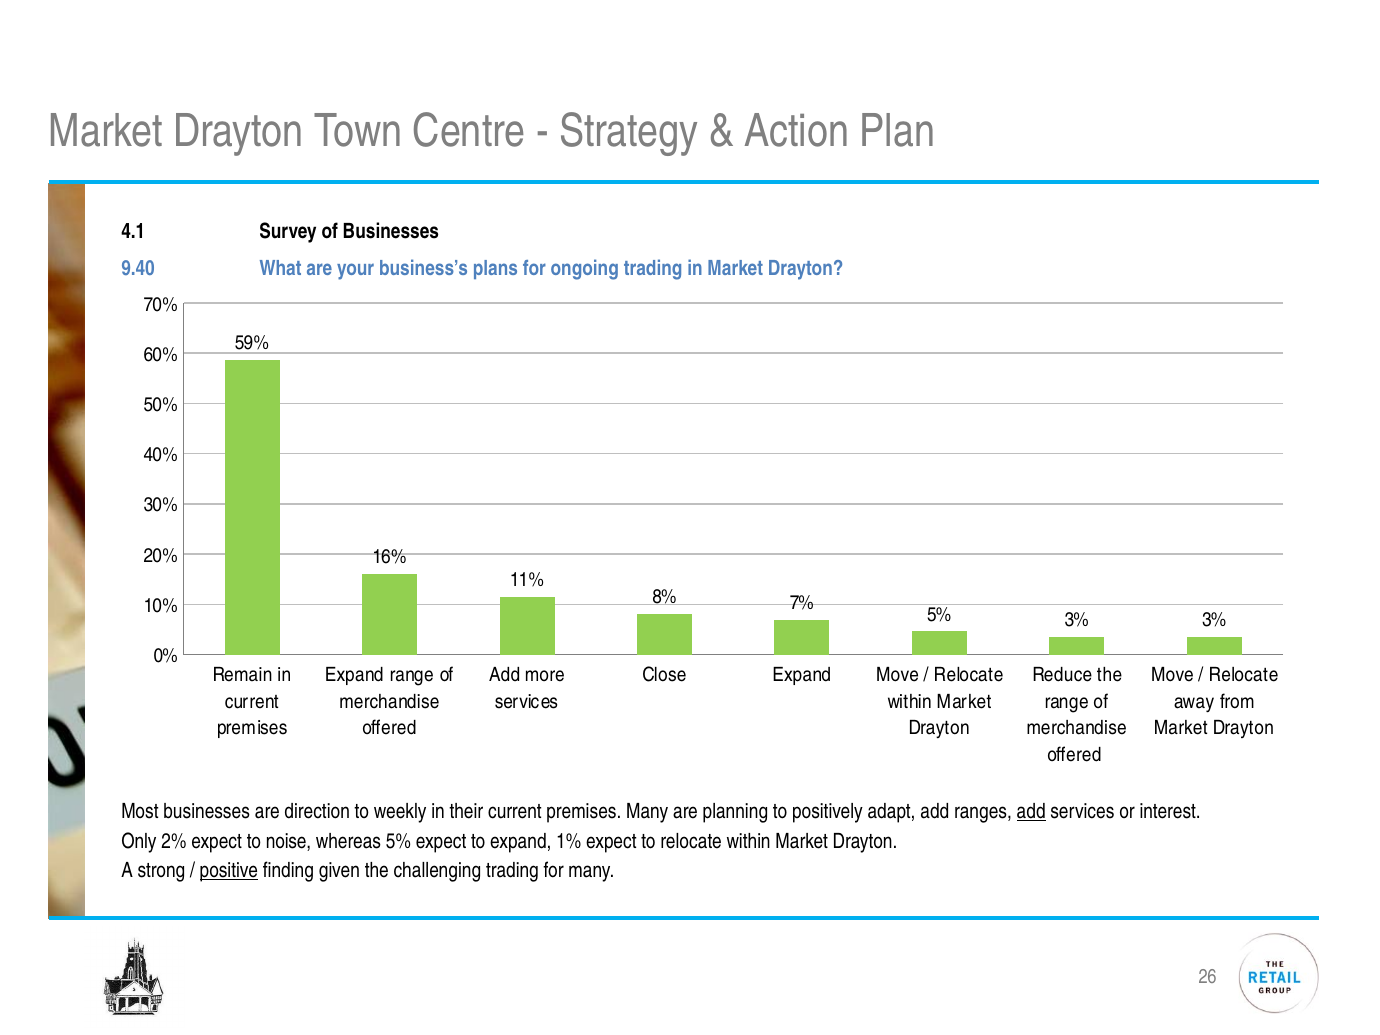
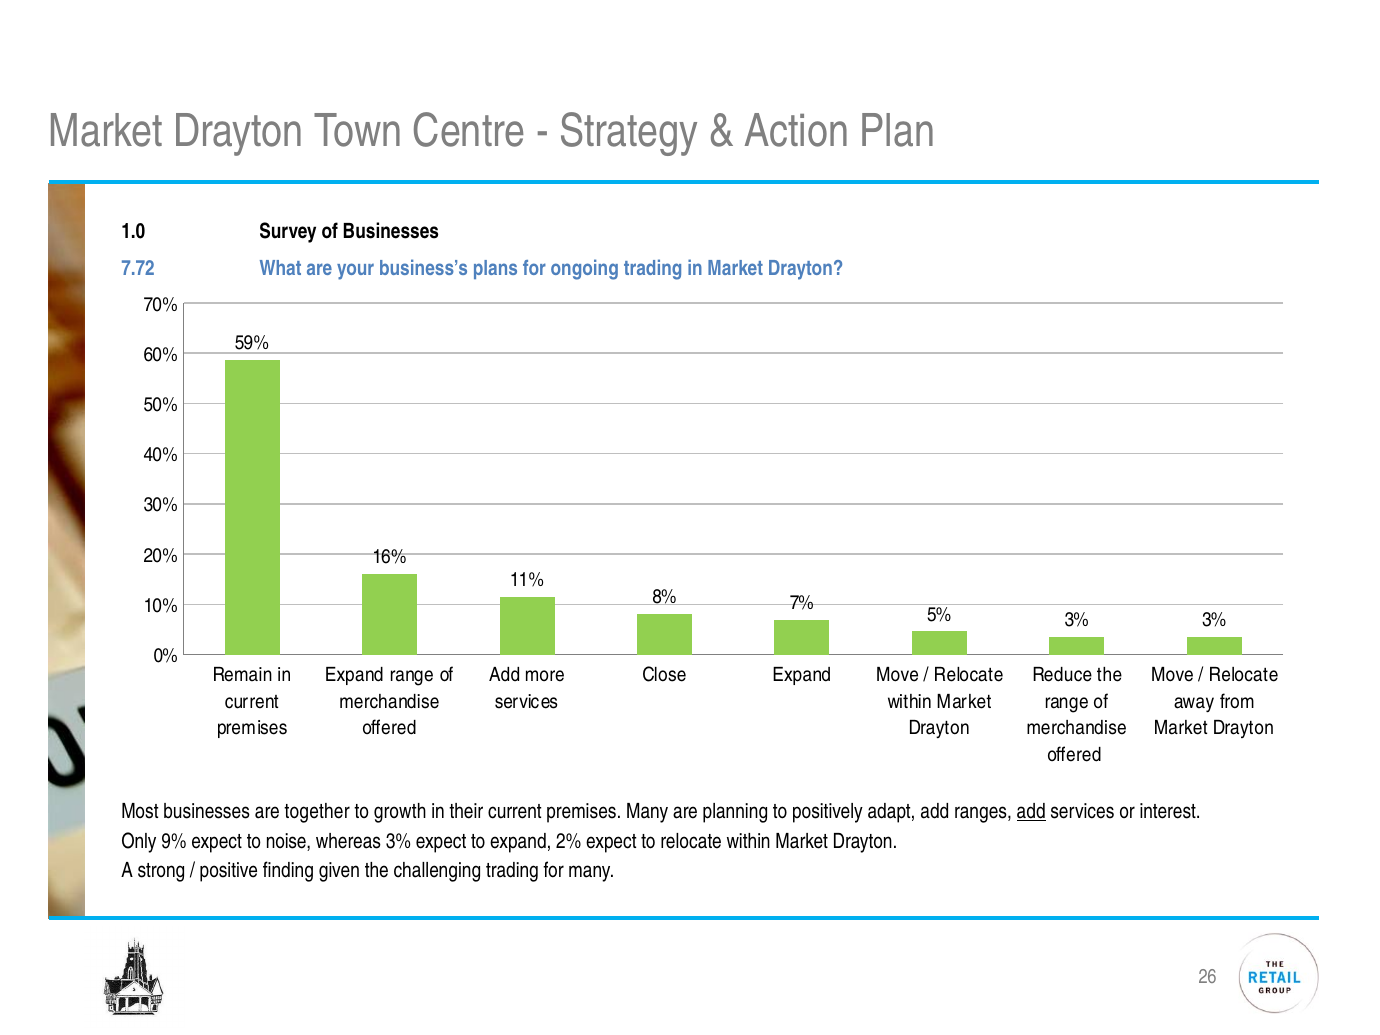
4.1: 4.1 -> 1.0 (133, 231)
9.40: 9.40 -> 7.72 (138, 269)
direction: direction -> together (317, 812)
weekly: weekly -> growth (400, 812)
2%: 2% -> 9% (174, 841)
whereas 5%: 5% -> 3% (398, 841)
1%: 1% -> 2% (569, 841)
positive underline: present -> none (229, 871)
